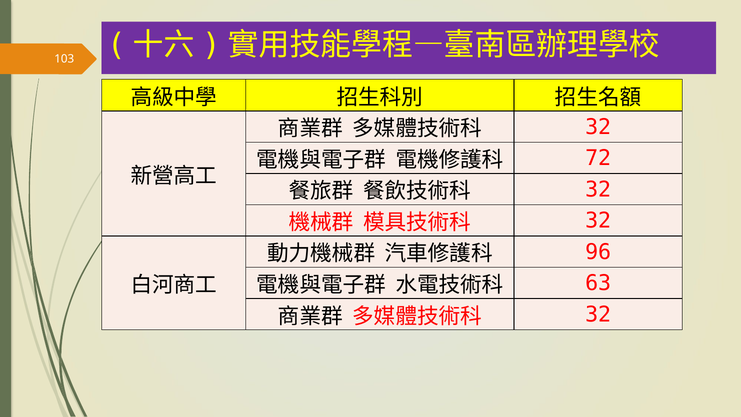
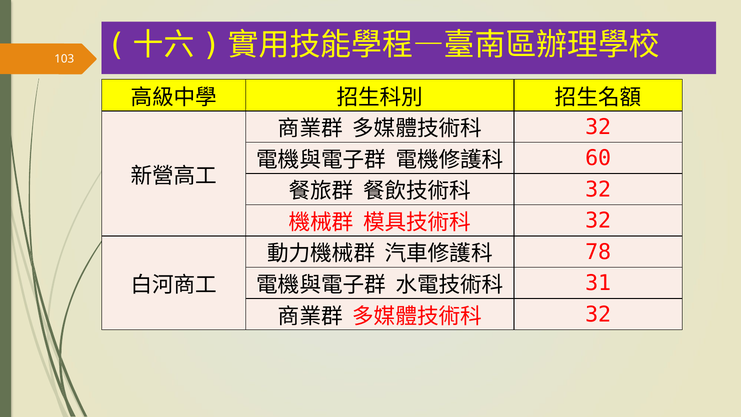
72: 72 -> 60 (598, 158)
96: 96 -> 78 (598, 252)
63: 63 -> 31 (598, 283)
